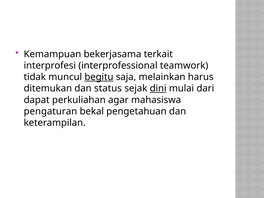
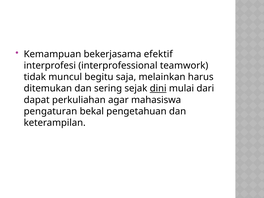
terkait: terkait -> efektif (158, 54)
begitu underline: present -> none (99, 77)
status: status -> sering (108, 88)
